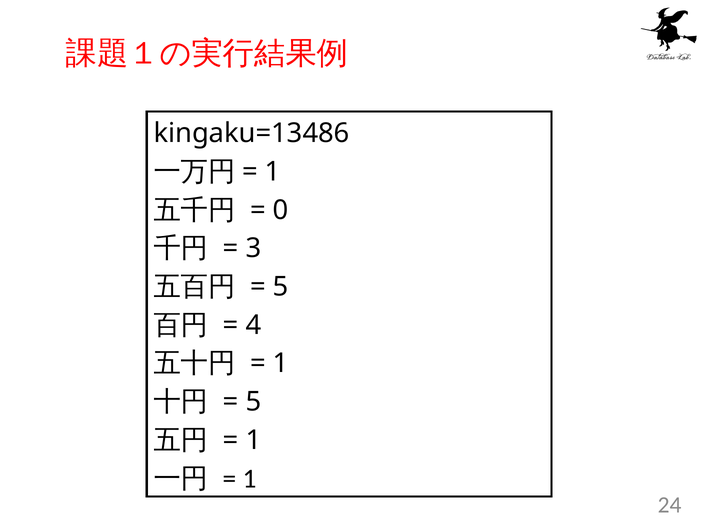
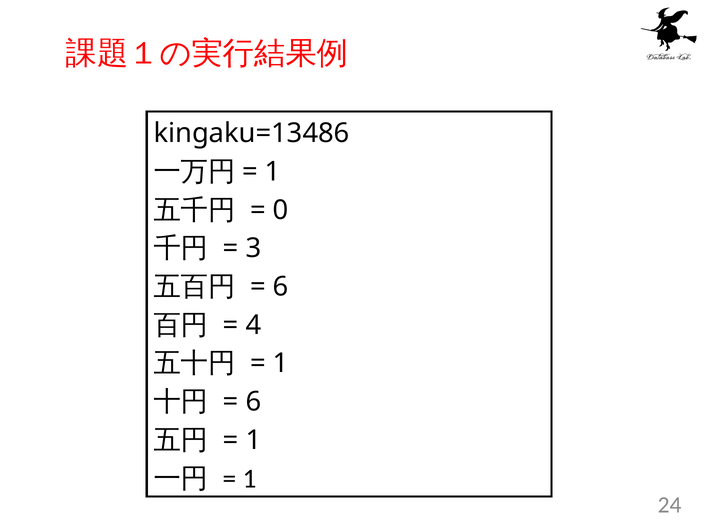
5: 5 -> 6 (281, 287)
5: 5 -> 6 (253, 402)
